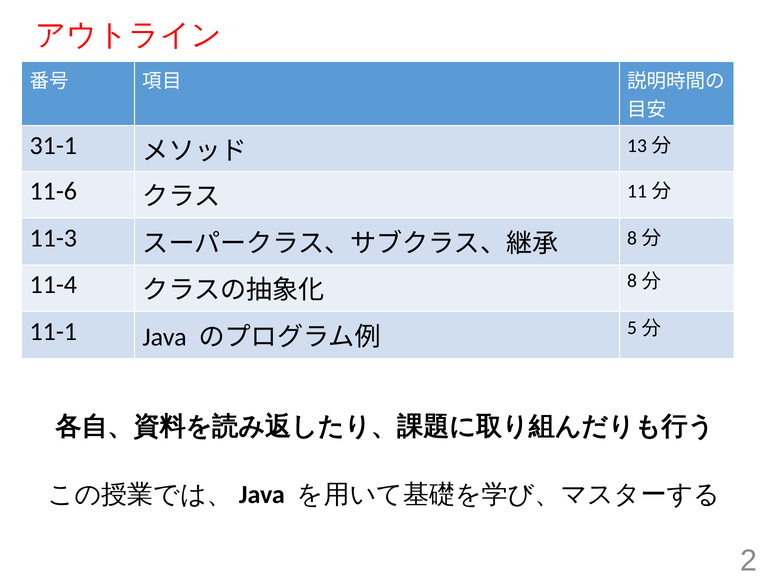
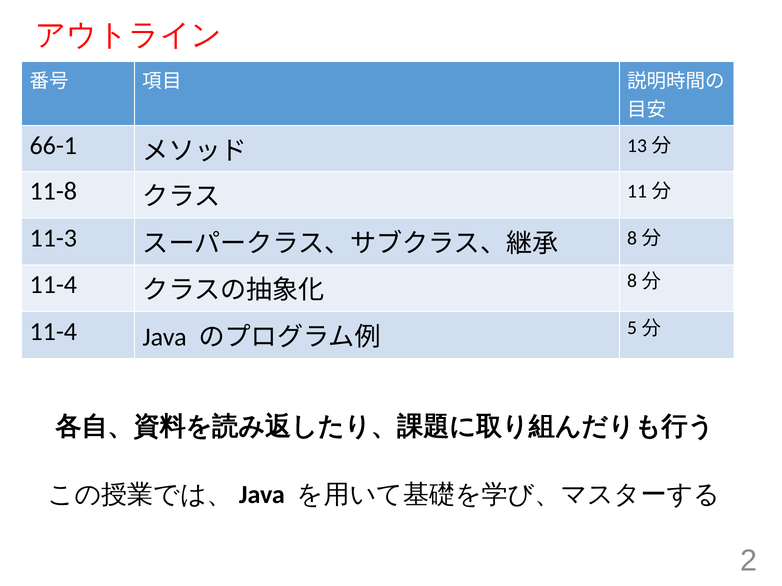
31-1: 31-1 -> 66-1 (53, 146)
11-6: 11-6 -> 11-8 (53, 192)
11-1: 11-1 -> 11-4 (53, 332)
